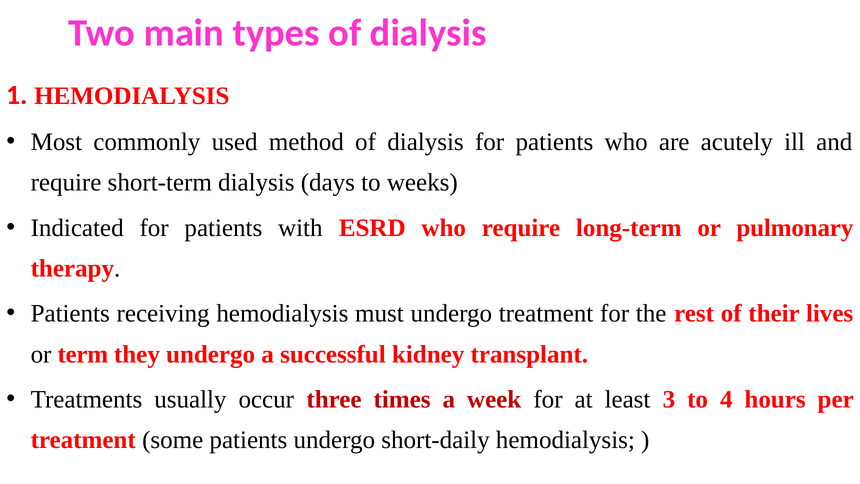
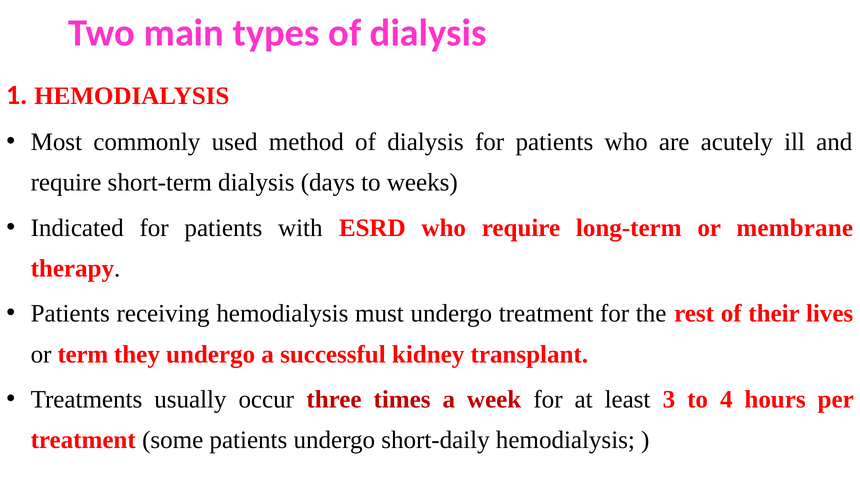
pulmonary: pulmonary -> membrane (795, 228)
